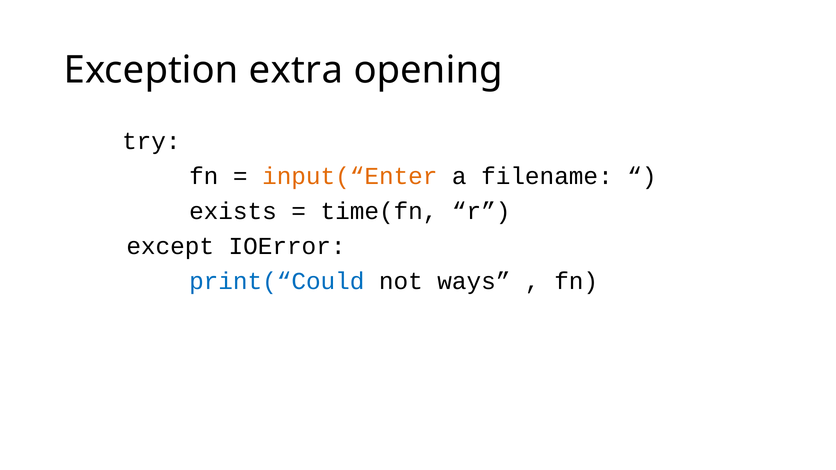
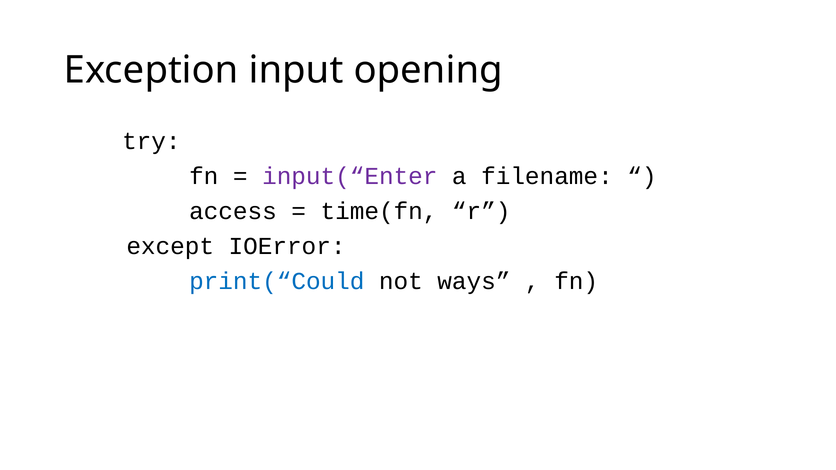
extra: extra -> input (296, 70)
input(“Enter colour: orange -> purple (350, 176)
exists: exists -> access (233, 211)
